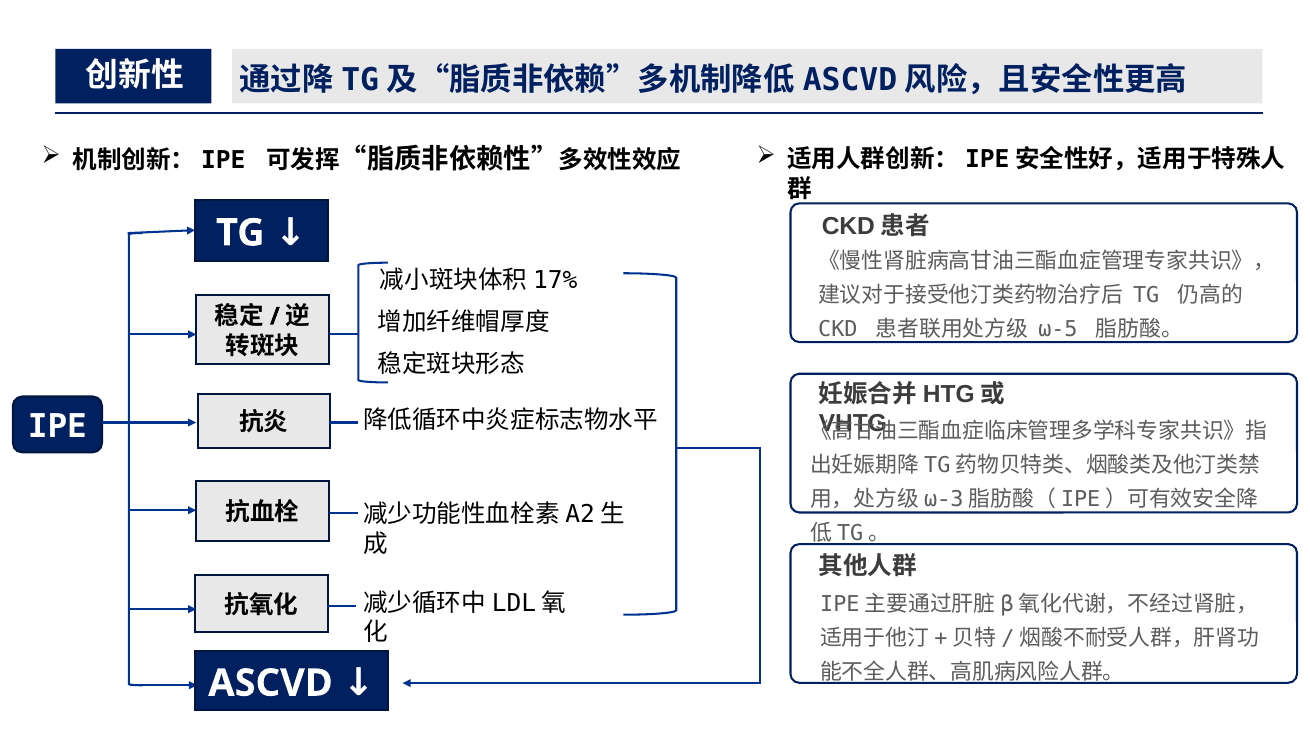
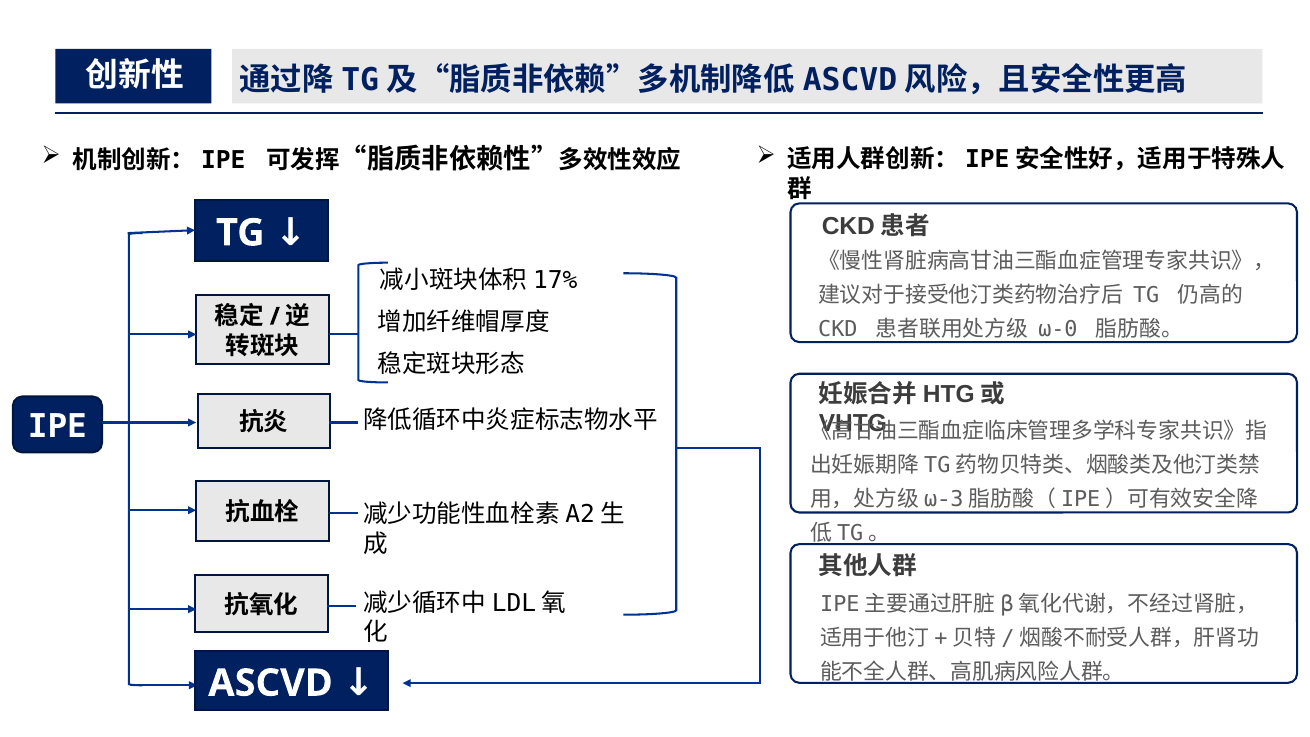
ω-5: ω-5 -> ω-0 (1058, 329)
